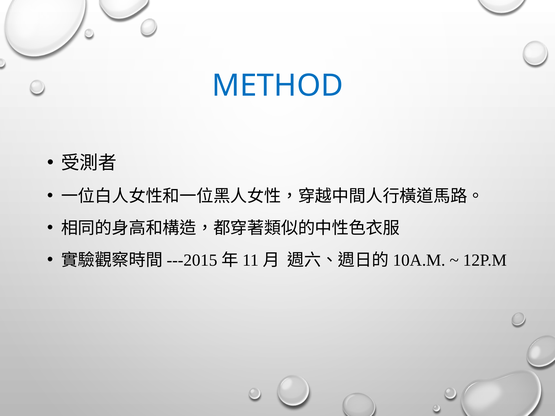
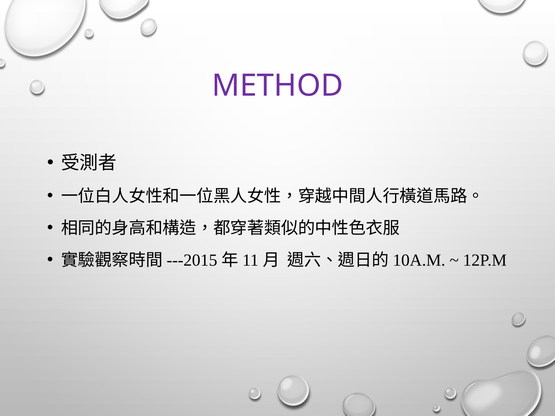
METHOD colour: blue -> purple (278, 86)
